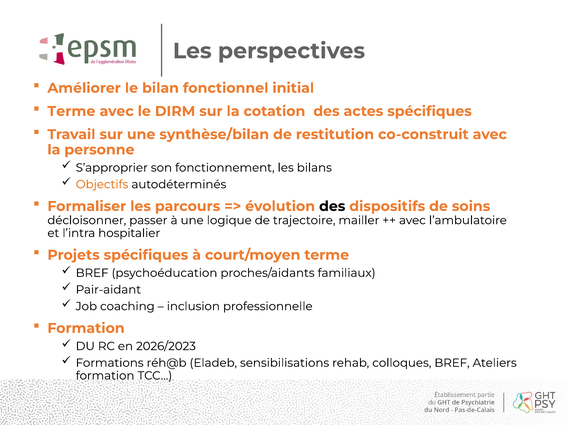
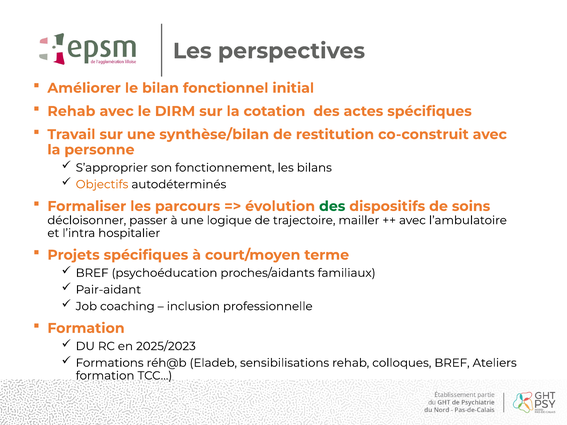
Terme: Terme -> Rehab (71, 111)
des colour: black -> green (332, 206)
2026/2023: 2026/2023 -> 2025/2023 (166, 346)
